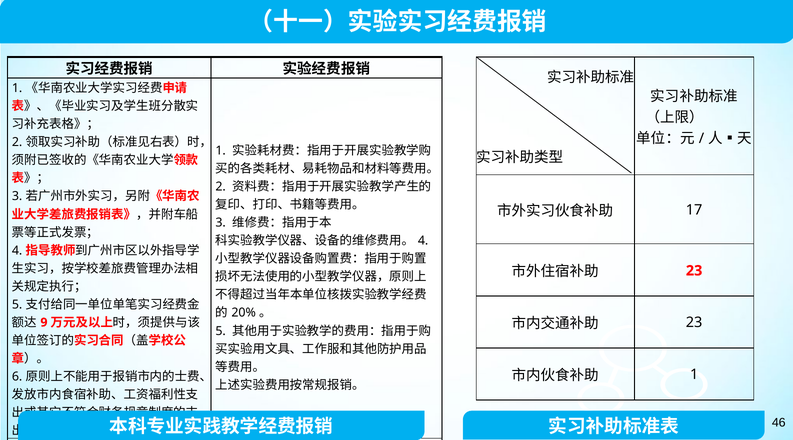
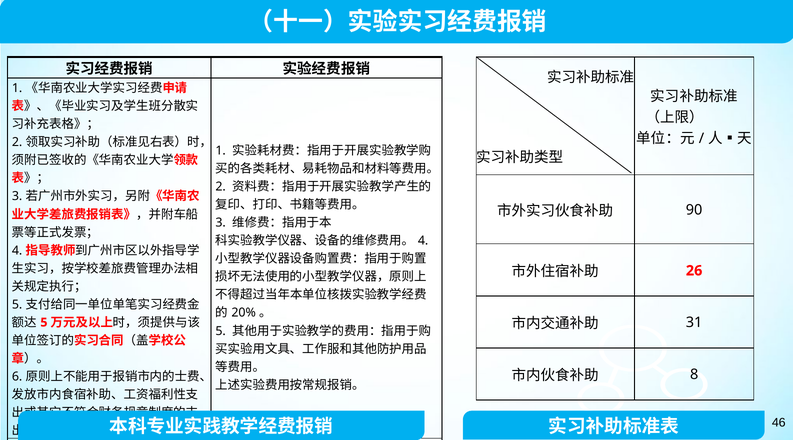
17: 17 -> 90 (694, 210)
23: 23 -> 26 (694, 271)
9: 9 -> 5 (44, 323)
23: 23 -> 31 (694, 323)
1: 1 -> 8 (694, 375)
